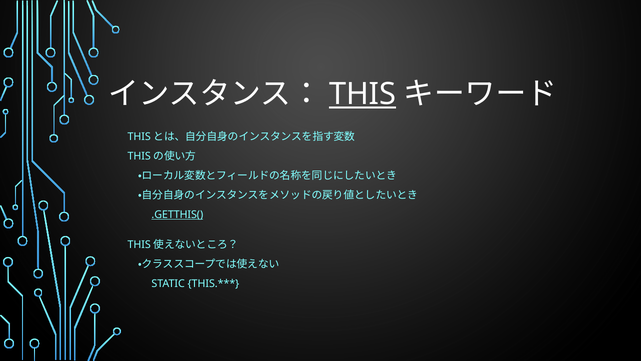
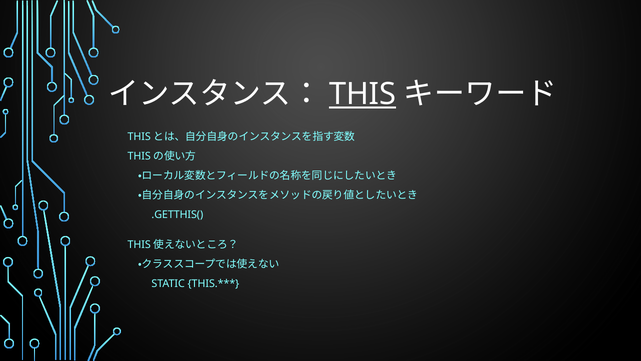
.GETTHIS( underline: present -> none (177, 215)
